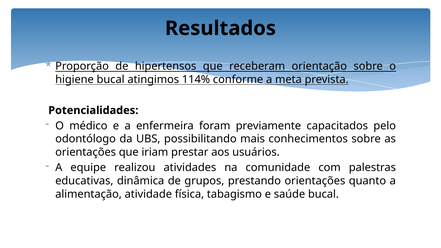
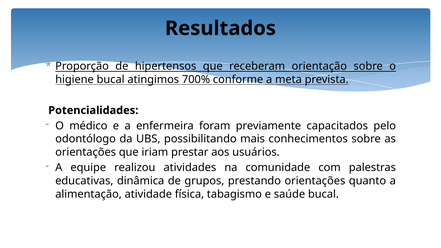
114%: 114% -> 700% (196, 80)
